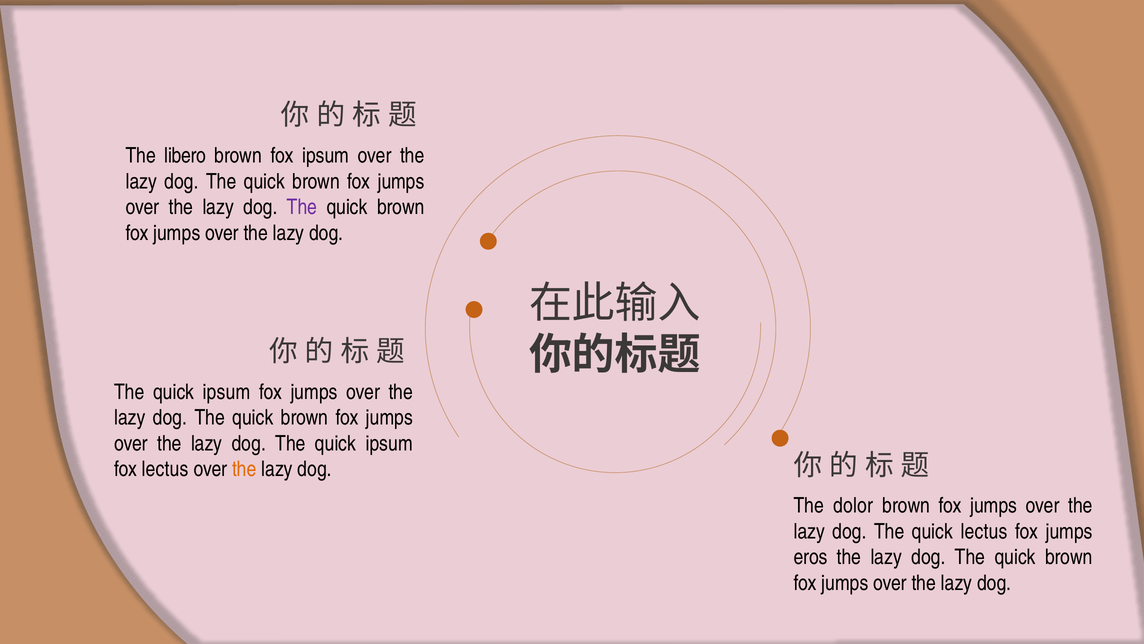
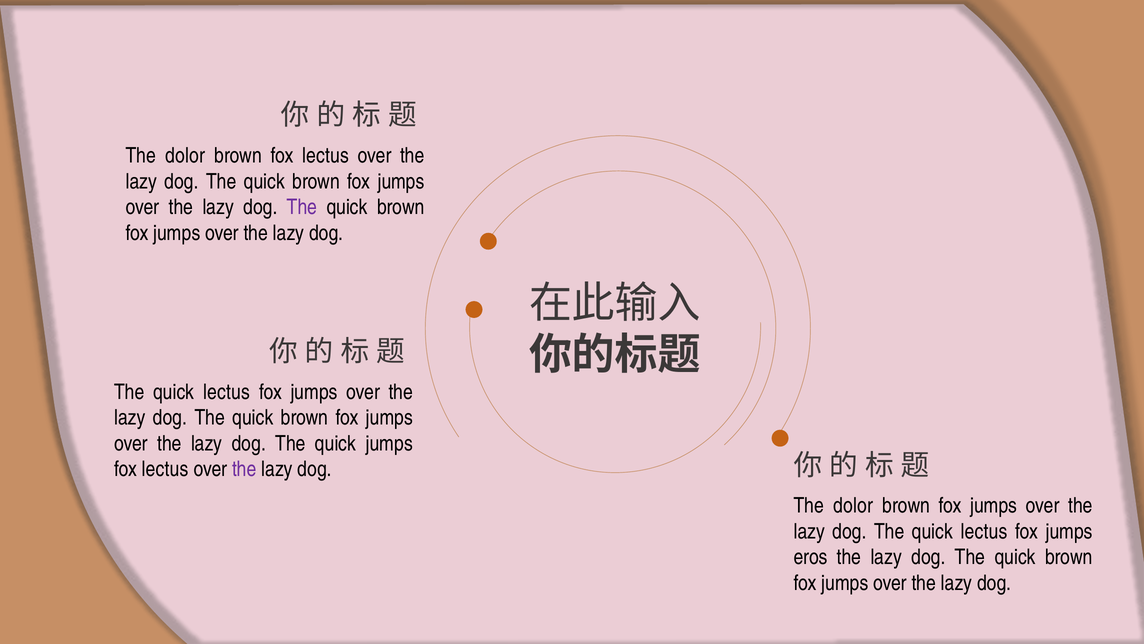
libero: libero -> dolor (185, 156)
brown fox ipsum: ipsum -> lectus (326, 156)
ipsum: ipsum -> lectus (227, 392)
dog The quick ipsum: ipsum -> jumps (389, 443)
the colour: orange -> purple (244, 469)
